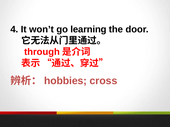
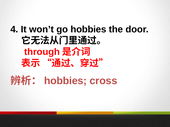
go learning: learning -> hobbies (88, 29)
